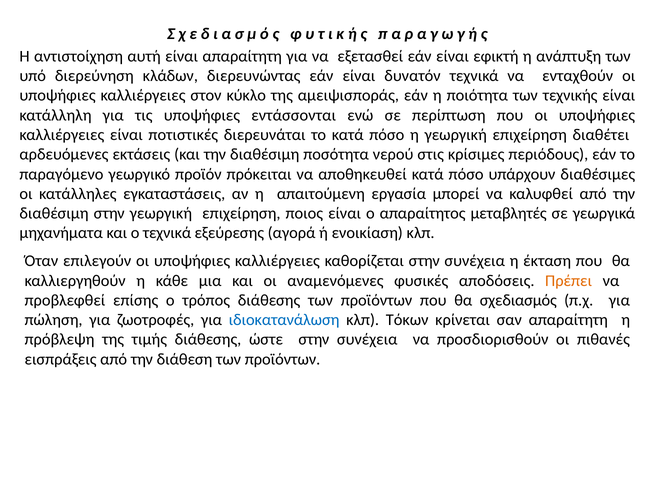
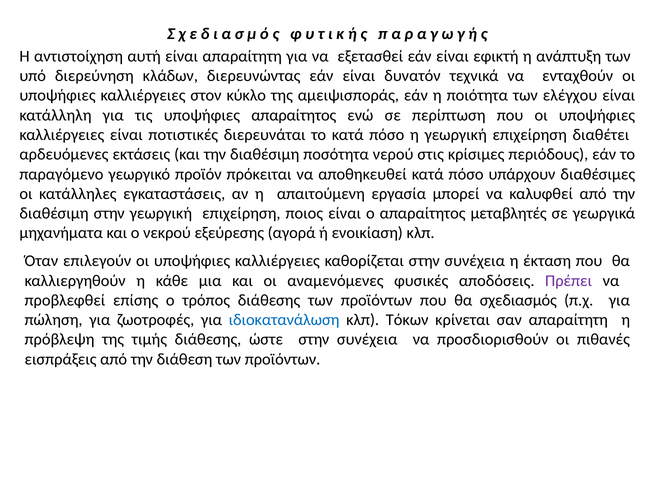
τεχνικής: τεχνικής -> ελέγχου (570, 96)
υποψήφιες εντάσσονται: εντάσσονται -> απαραίτητος (294, 115)
ο τεχνικά: τεχνικά -> νεκρού (167, 233)
Πρέπει colour: orange -> purple (569, 281)
